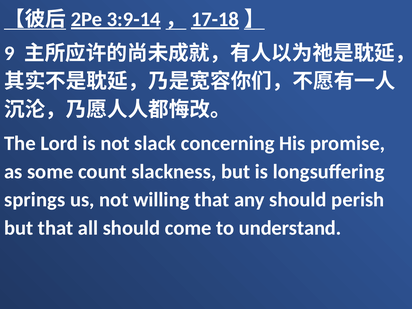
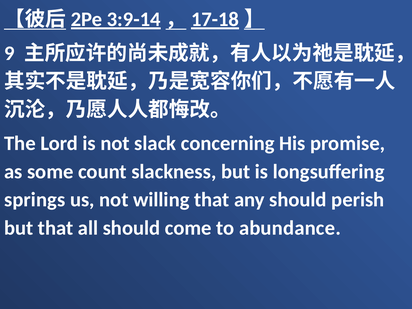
understand: understand -> abundance (290, 228)
